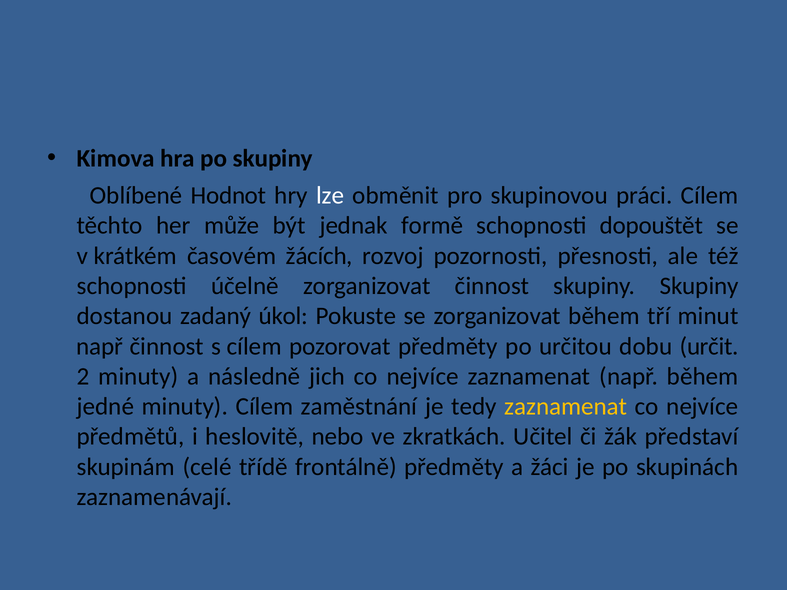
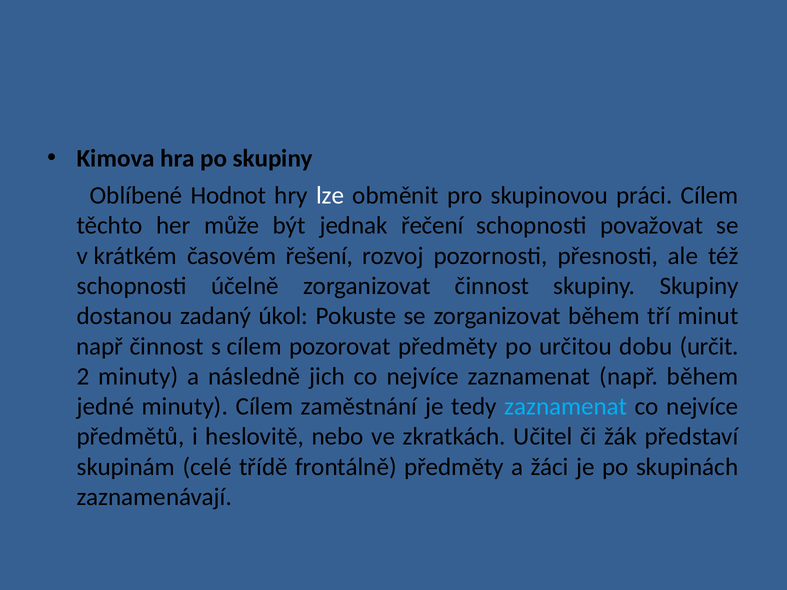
formě: formě -> řečení (432, 226)
dopouštět: dopouštět -> považovat (652, 226)
žácích: žácích -> řešení (319, 256)
zaznamenat colour: yellow -> light blue (566, 407)
